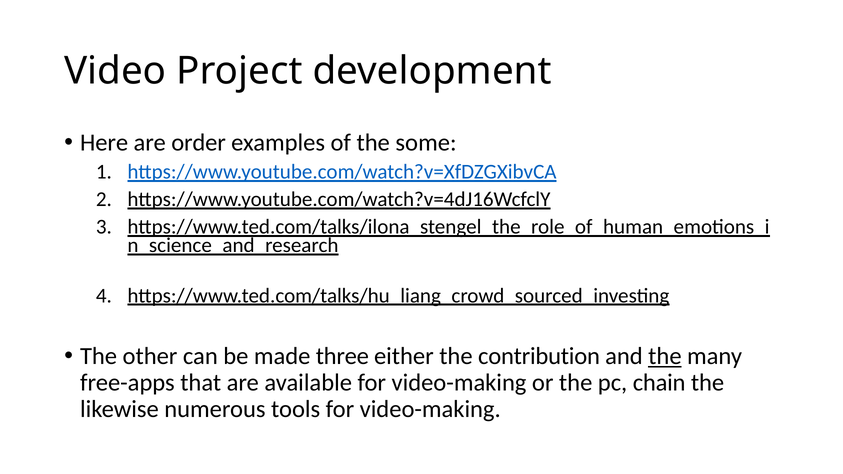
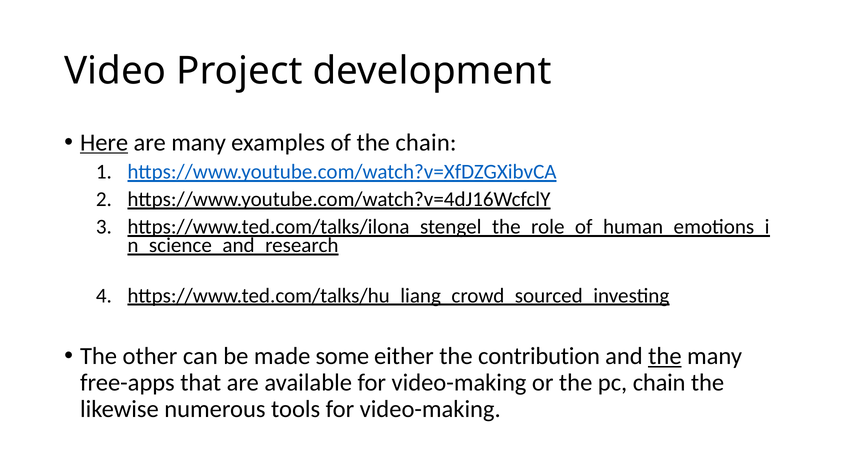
Here underline: none -> present (104, 142)
are order: order -> many (199, 142)
the some: some -> chain (426, 142)
three: three -> some (342, 356)
